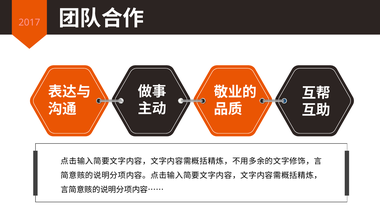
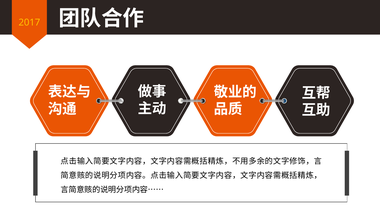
2017 colour: pink -> yellow (29, 22)
